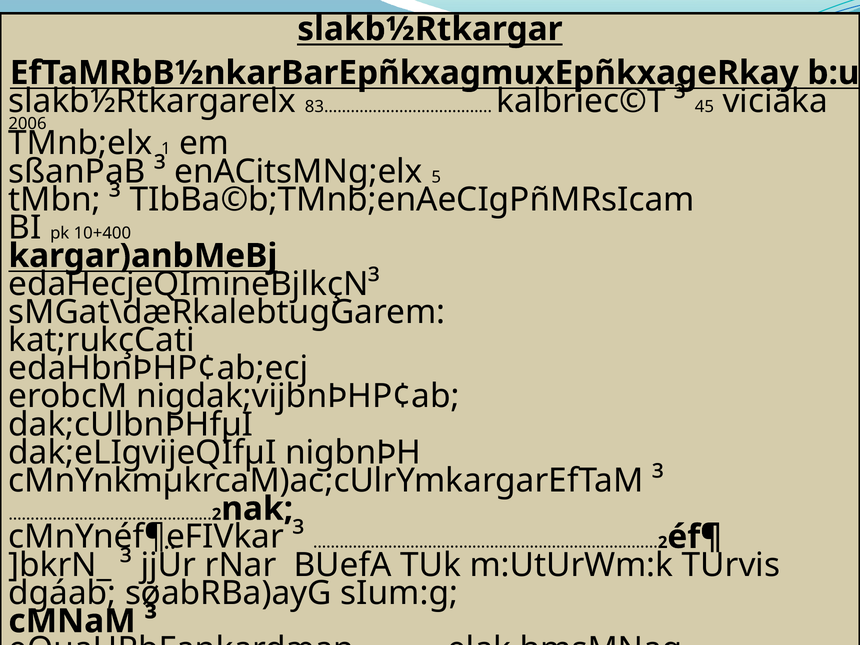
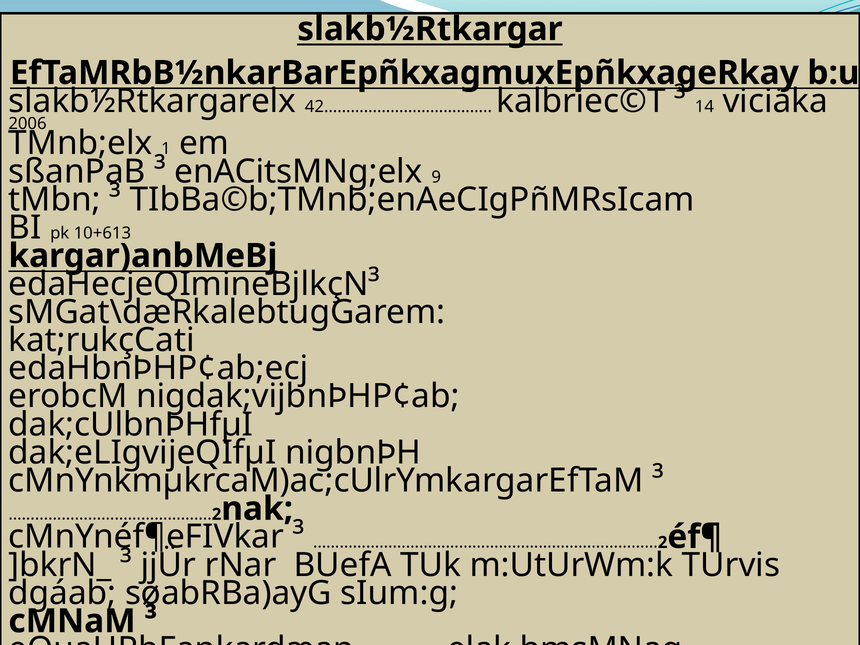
83………………………………: 83……………………………… -> 42……………………………… (398, 107)
45: 45 -> 14 (704, 107)
5: 5 -> 9 (436, 177)
10+400: 10+400 -> 10+613 (102, 233)
